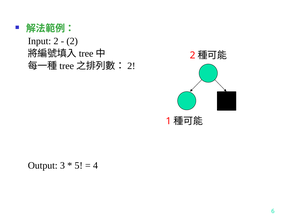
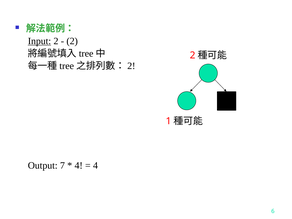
Input underline: none -> present (39, 41)
3: 3 -> 7 (62, 166)
5: 5 -> 4 (79, 166)
